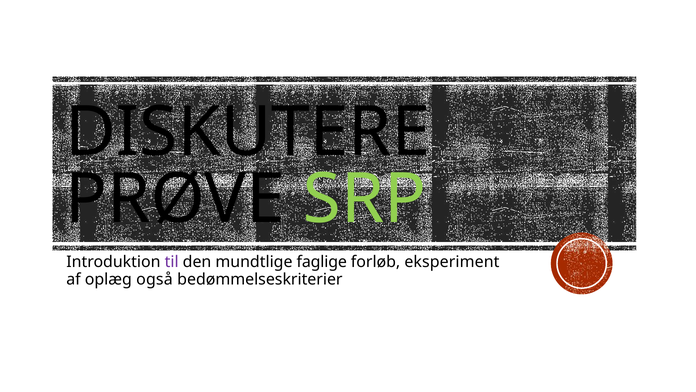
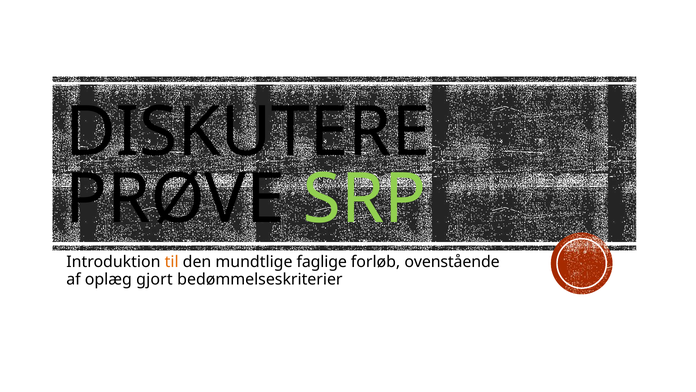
til colour: purple -> orange (172, 262)
eksperiment: eksperiment -> ovenstående (452, 262)
også: også -> gjort (154, 279)
